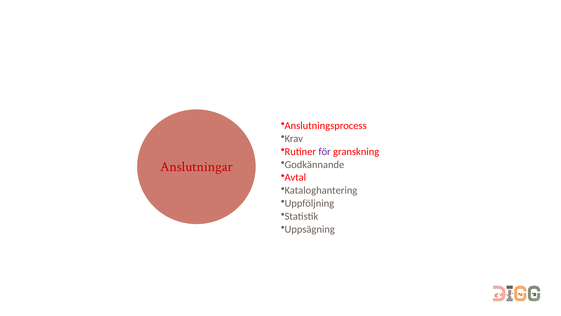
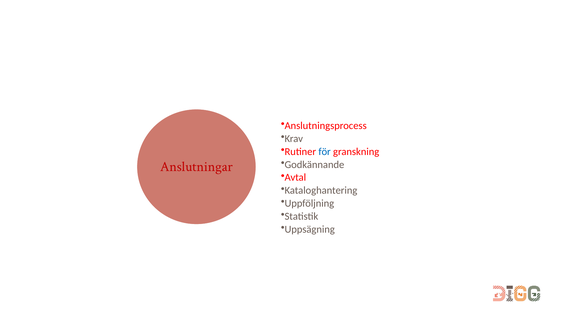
för colour: purple -> blue (325, 151)
